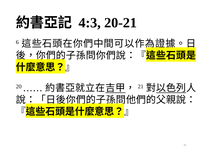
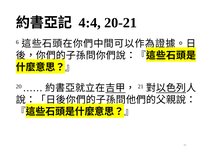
4:3: 4:3 -> 4:4 (90, 23)
